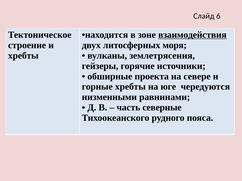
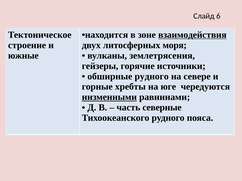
хребты: хребты -> южные (23, 56)
обширные проекта: проекта -> рудного (152, 77)
низменными underline: none -> present (109, 97)
